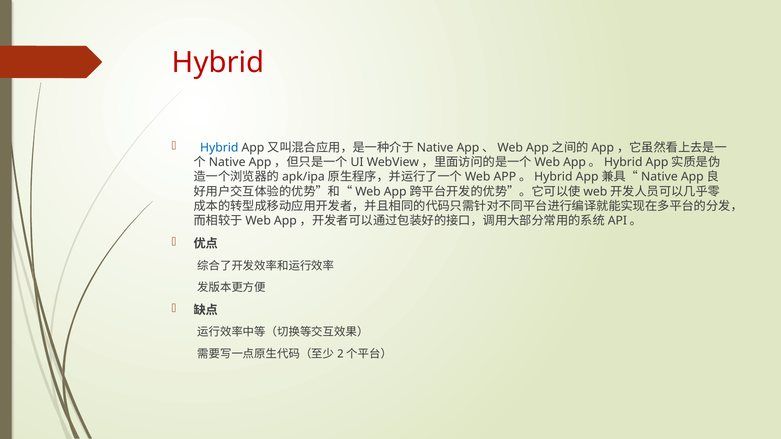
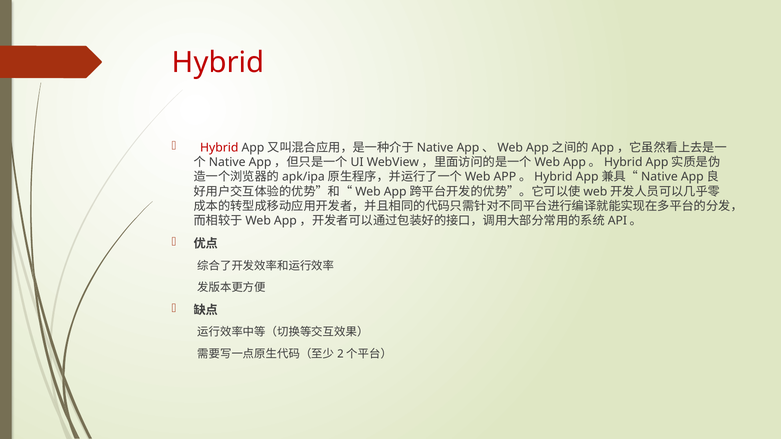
Hybrid colour: blue -> red (219, 148)
